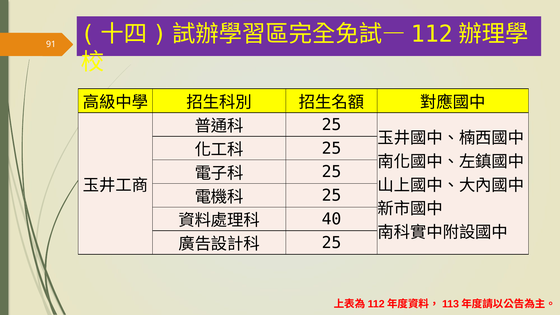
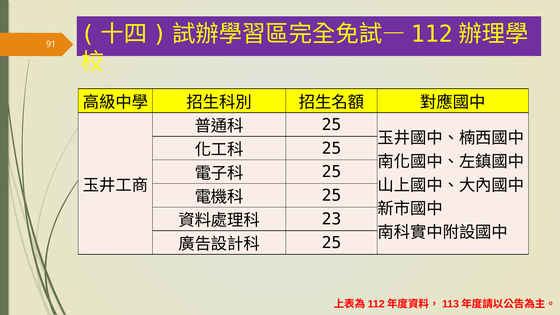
40: 40 -> 23 (332, 219)
